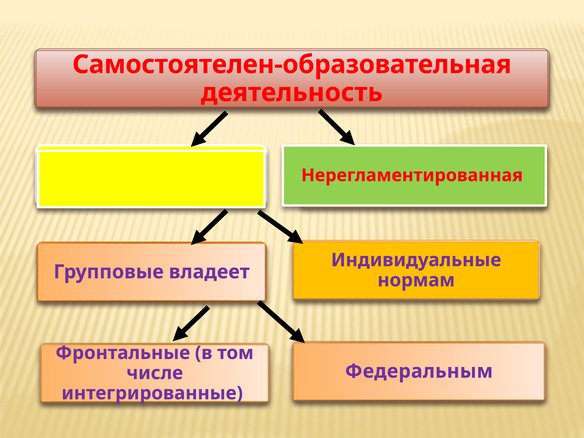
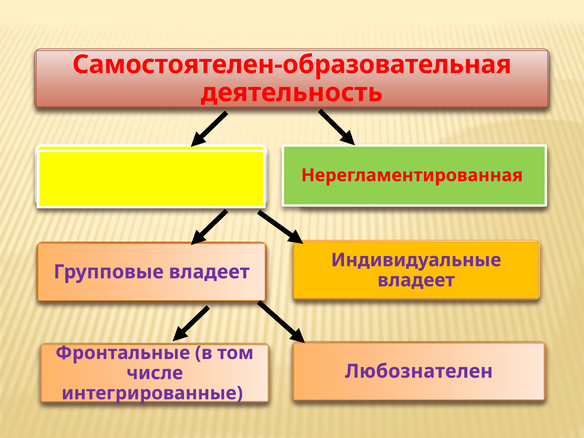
нормам: нормам -> владеет (416, 280)
Федеральным: Федеральным -> Любознателен (419, 371)
